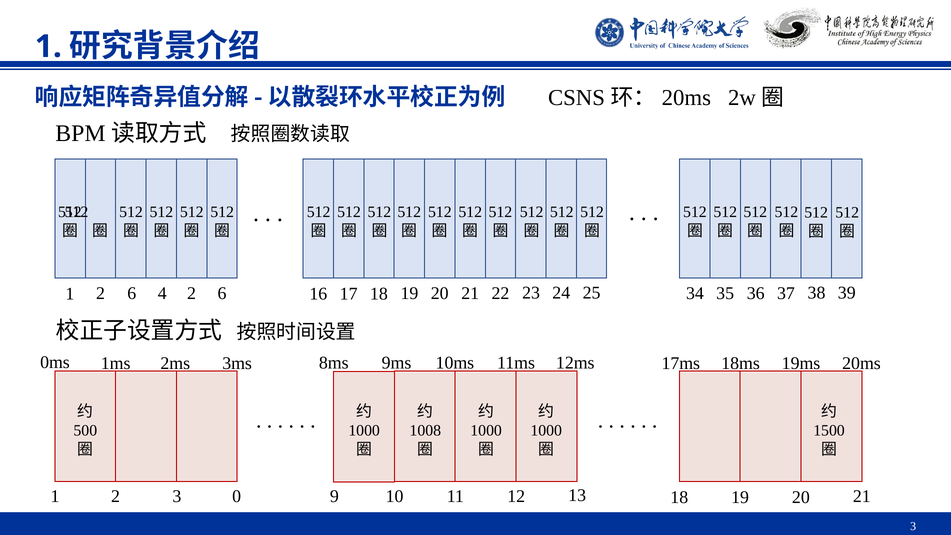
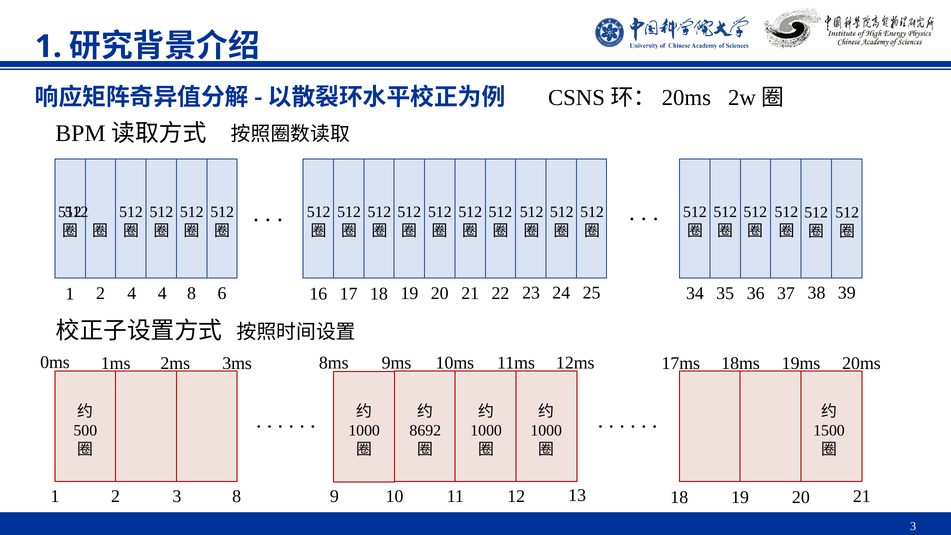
1 2 6: 6 -> 4 (132, 294)
4 2: 2 -> 8 (192, 294)
1008: 1008 -> 8692 (425, 431)
3 0: 0 -> 8 (237, 496)
